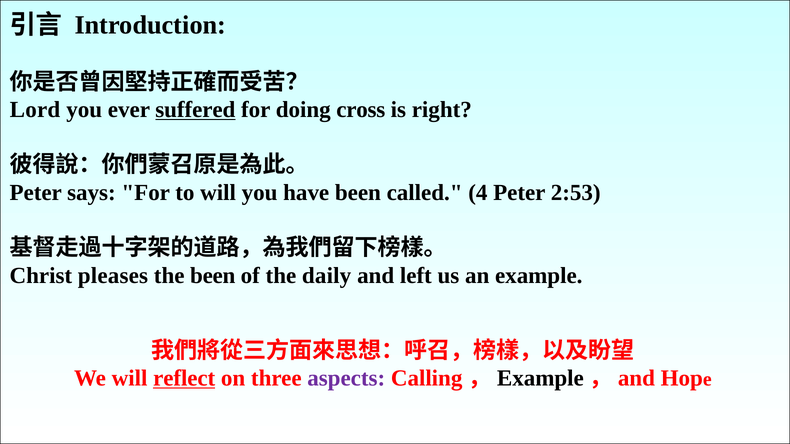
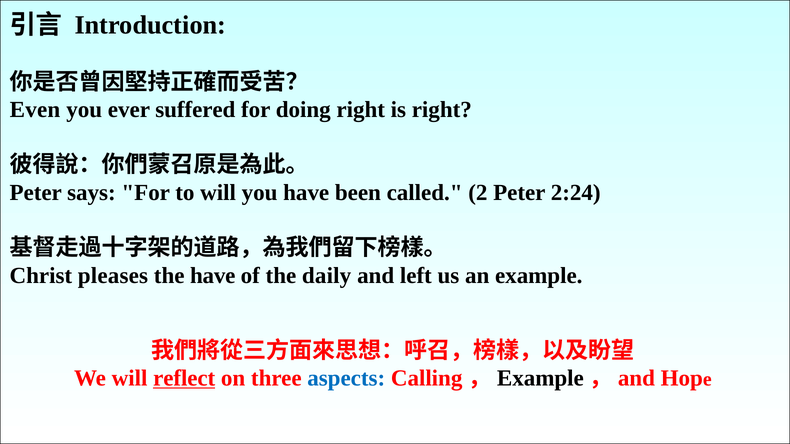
Lord: Lord -> Even (35, 110)
suffered underline: present -> none (195, 110)
doing cross: cross -> right (361, 110)
4: 4 -> 2 (478, 193)
2:53: 2:53 -> 2:24 (576, 193)
the been: been -> have (213, 276)
aspects colour: purple -> blue (346, 378)
